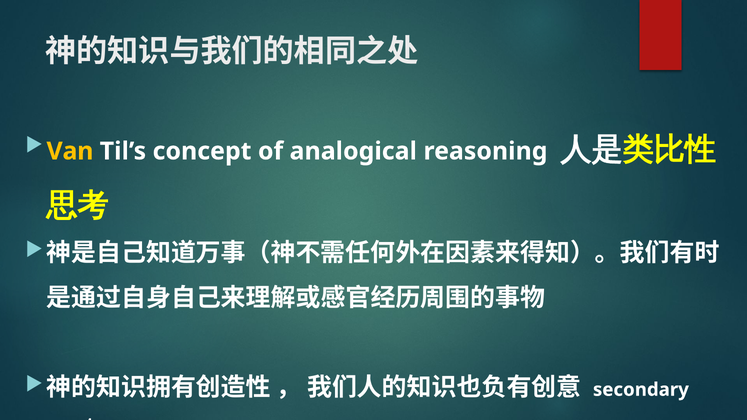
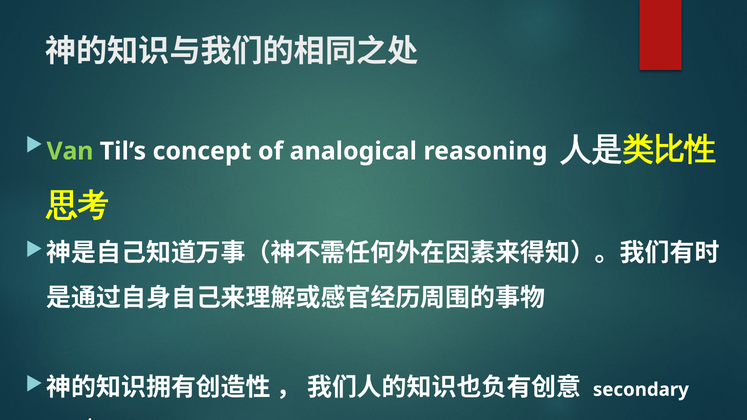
Van colour: yellow -> light green (70, 151)
